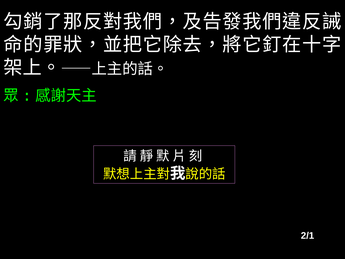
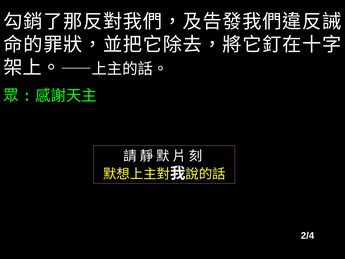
2/1: 2/1 -> 2/4 (308, 235)
